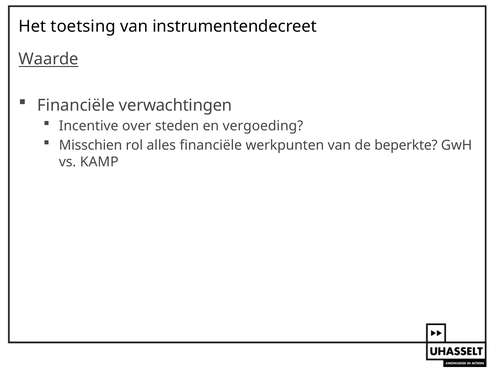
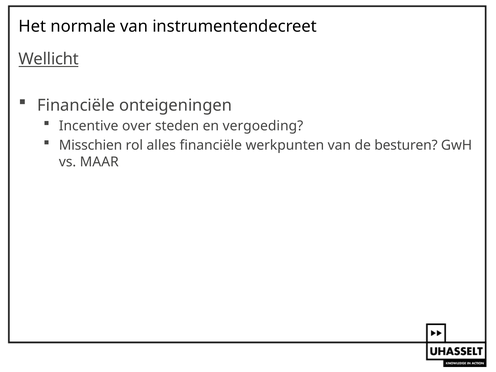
toetsing: toetsing -> normale (83, 26)
Waarde: Waarde -> Wellicht (49, 59)
verwachtingen: verwachtingen -> onteigeningen (176, 105)
beperkte: beperkte -> besturen (406, 145)
KAMP: KAMP -> MAAR (99, 162)
